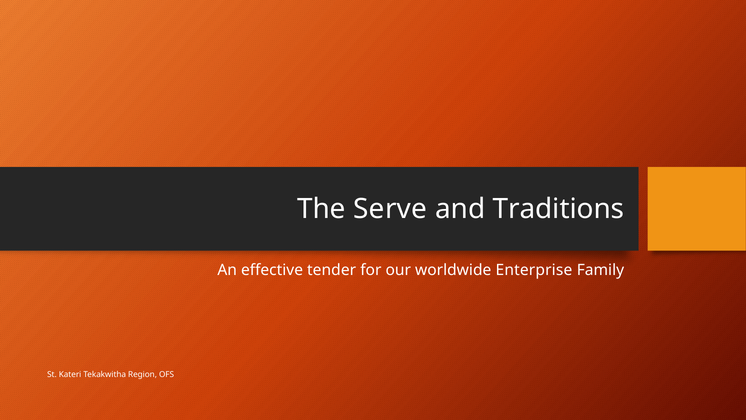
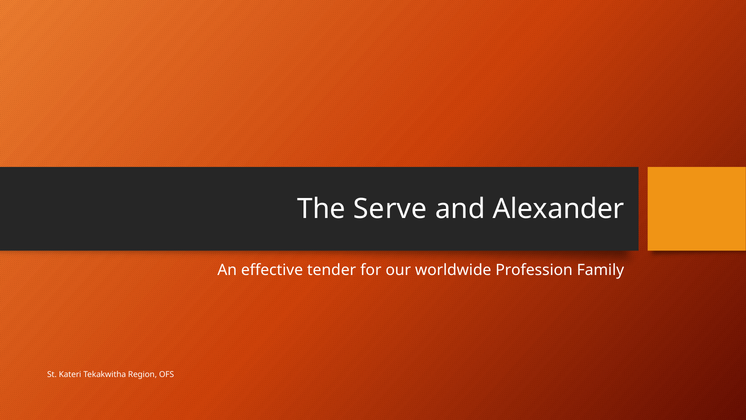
Traditions: Traditions -> Alexander (558, 209)
Enterprise: Enterprise -> Profession (534, 270)
